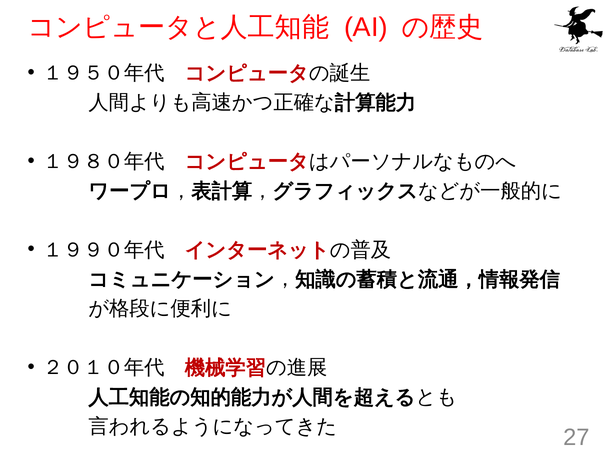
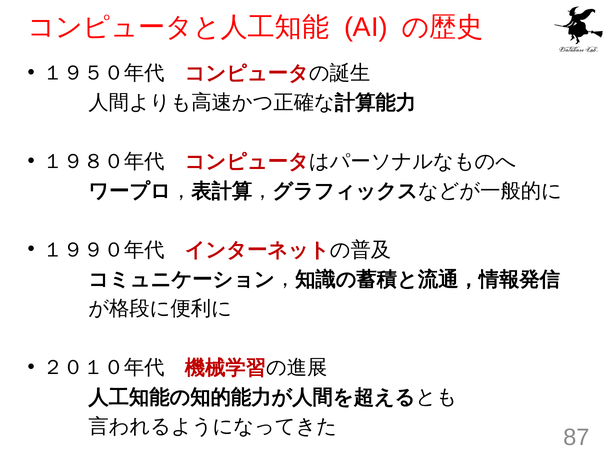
27: 27 -> 87 (576, 437)
